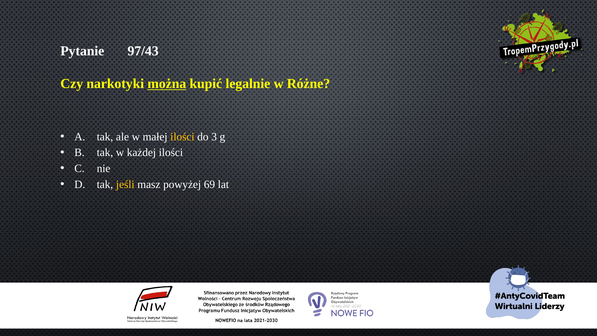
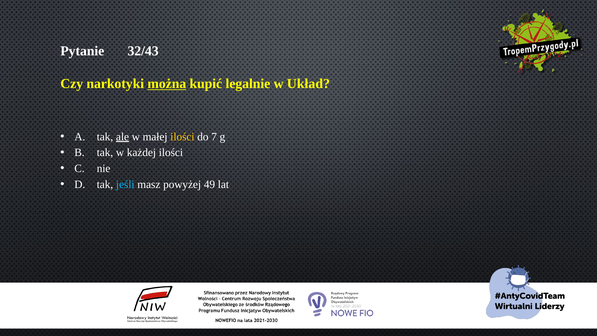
97/43: 97/43 -> 32/43 (143, 51)
Różne: Różne -> Układ (308, 84)
ale underline: none -> present (122, 137)
3: 3 -> 7 (214, 137)
jeśli colour: yellow -> light blue (125, 184)
69: 69 -> 49 (209, 184)
